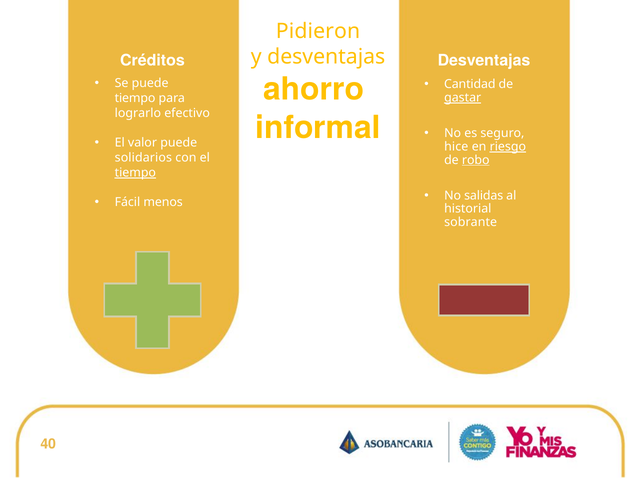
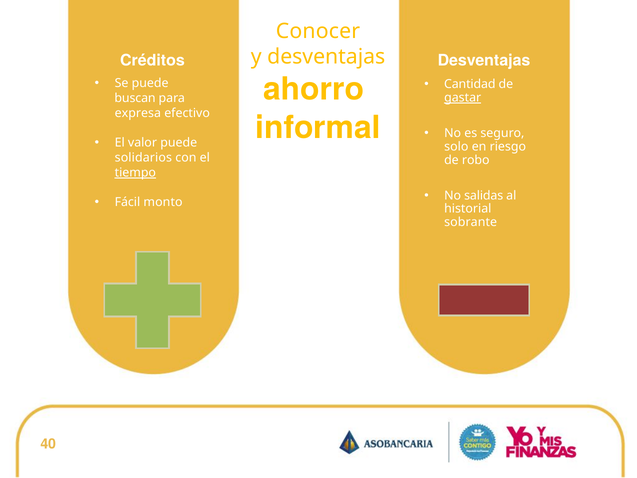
Pidieron: Pidieron -> Conocer (318, 31)
tiempo: tiempo -> buscan (135, 98)
lograrlo: lograrlo -> expresa (138, 113)
hice: hice -> solo (456, 147)
riesgo underline: present -> none (508, 147)
robo underline: present -> none (476, 160)
menos: menos -> monto (163, 202)
